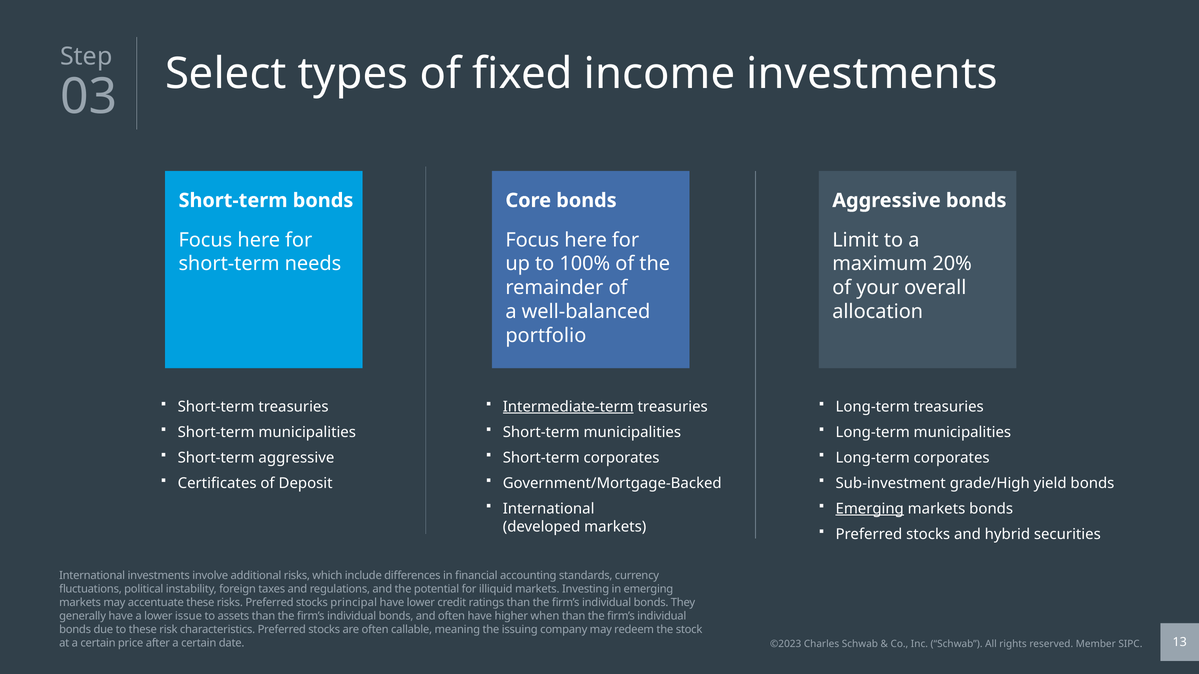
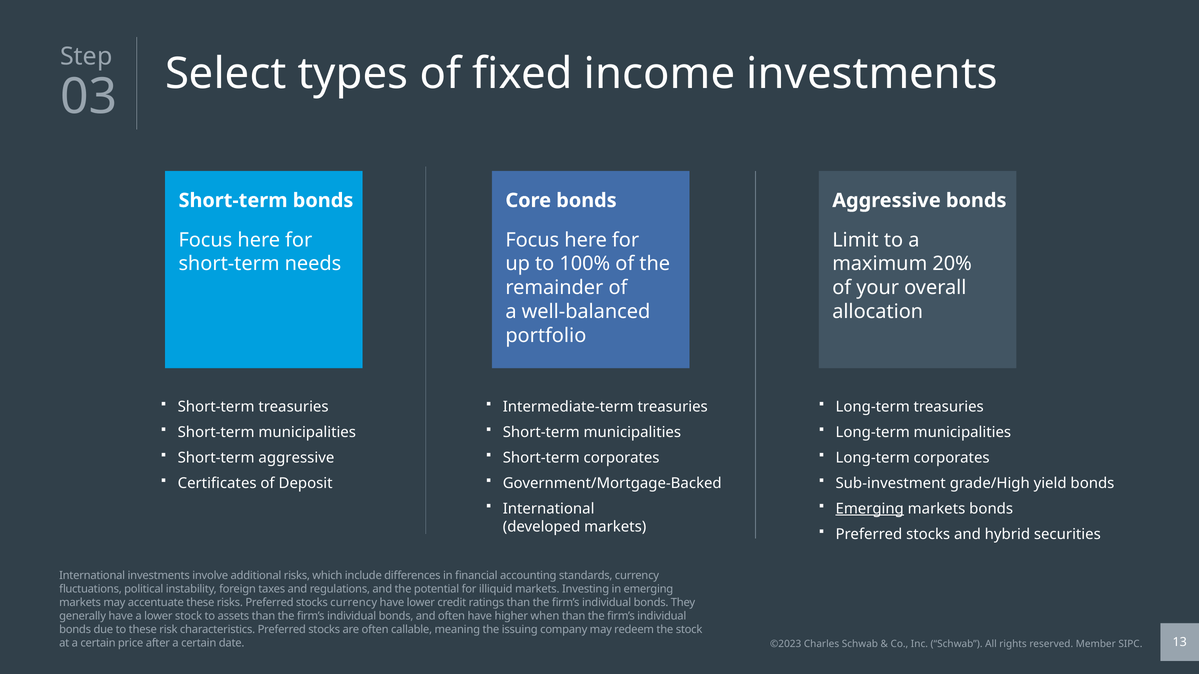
Intermediate-term underline: present -> none (568, 407)
stocks principal: principal -> currency (354, 603)
lower issue: issue -> stock (189, 617)
